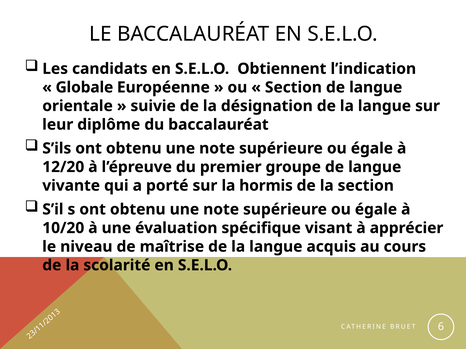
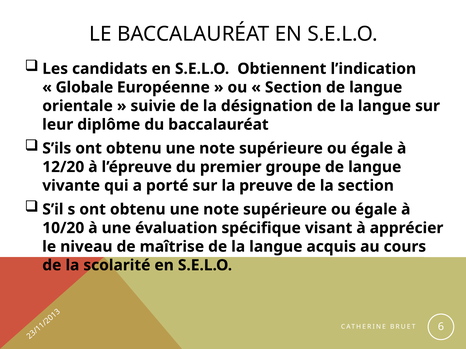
hormis: hormis -> preuve (266, 186)
